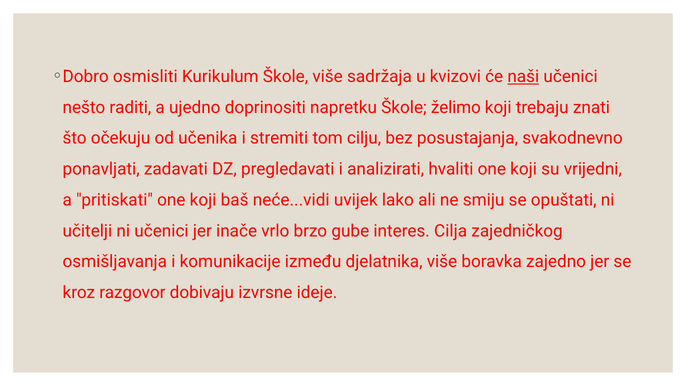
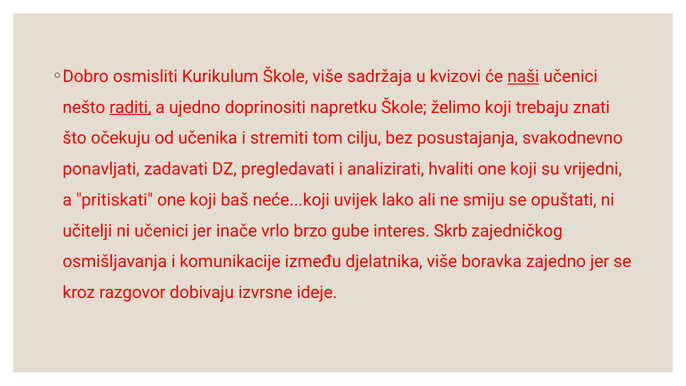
raditi underline: none -> present (130, 107)
neće...vidi: neće...vidi -> neće...koji (291, 200)
Cilja: Cilja -> Skrb (451, 231)
